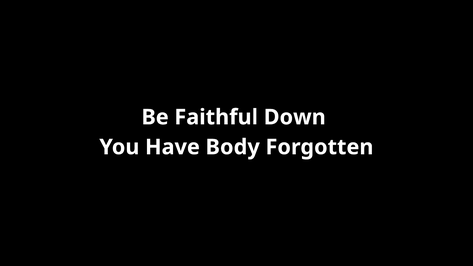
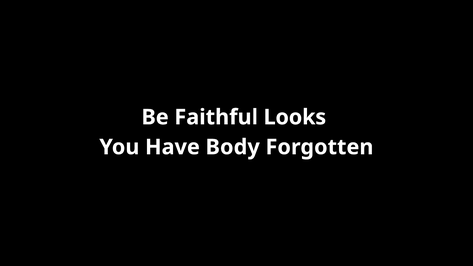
Down: Down -> Looks (295, 117)
